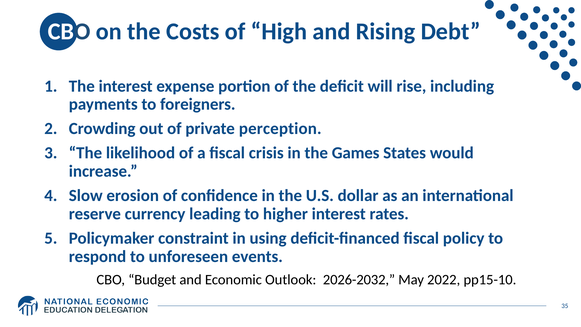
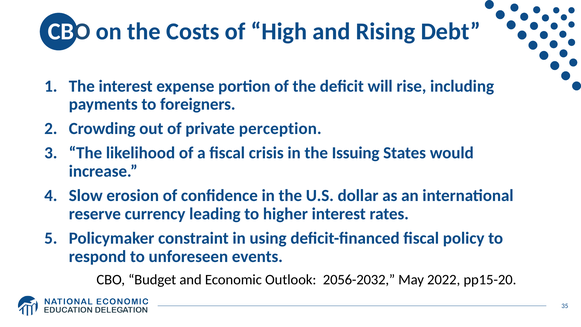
Games: Games -> Issuing (356, 153)
2026-2032: 2026-2032 -> 2056-2032 (359, 279)
pp15-10: pp15-10 -> pp15-20 (490, 279)
